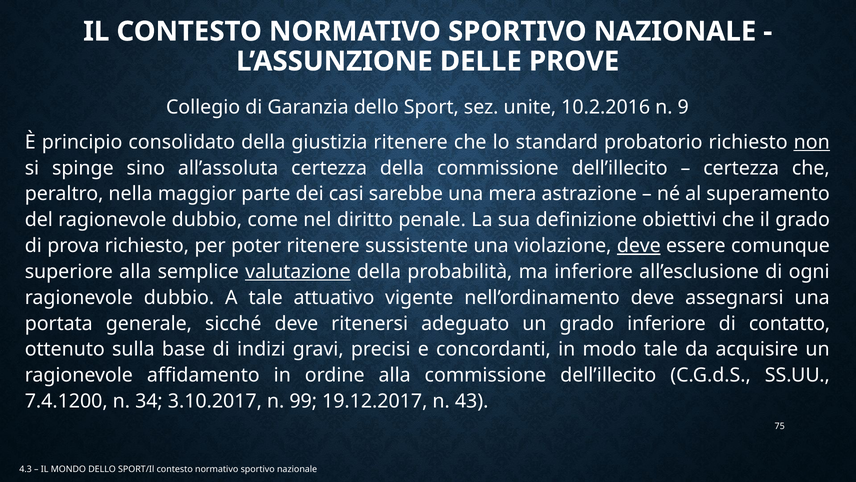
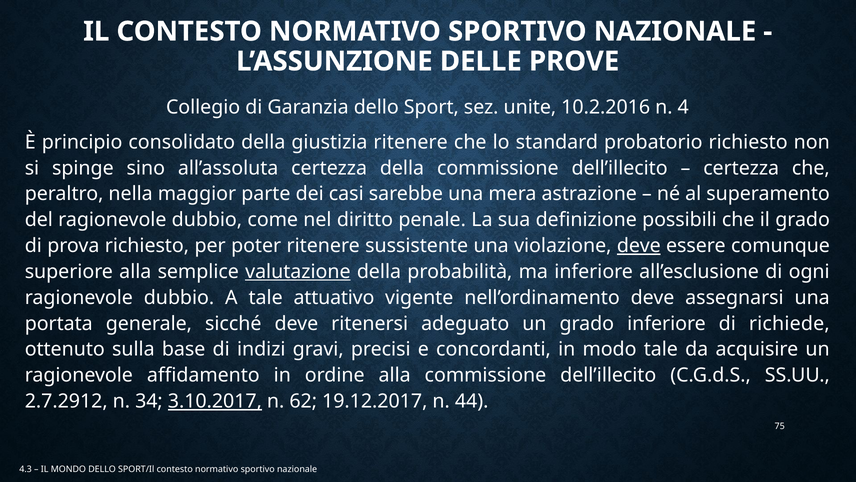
9: 9 -> 4 (683, 107)
non underline: present -> none (812, 142)
obiettivi: obiettivi -> possibili (679, 220)
contatto: contatto -> richiede (789, 323)
7.4.1200: 7.4.1200 -> 2.7.2912 (66, 401)
3.10.2017 underline: none -> present (215, 401)
99: 99 -> 62 (303, 401)
43: 43 -> 44 (472, 401)
